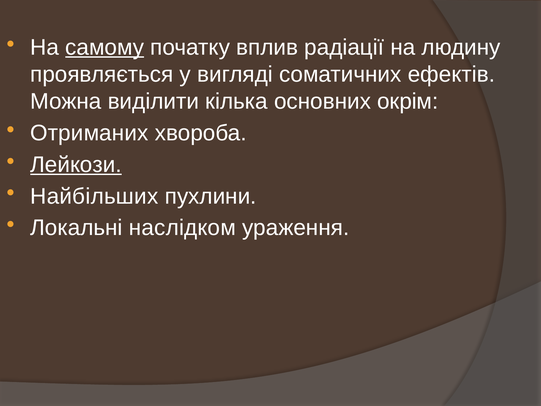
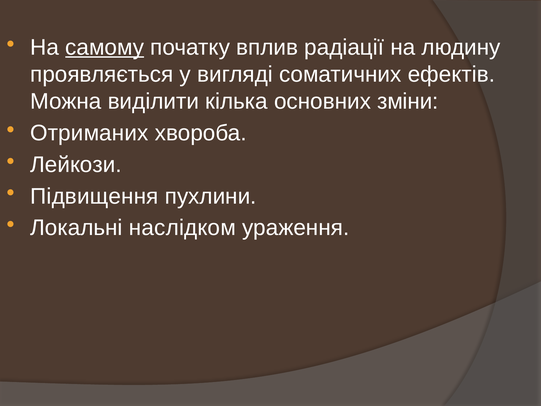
окрім: окрім -> зміни (408, 101)
Лейкози underline: present -> none (76, 165)
Найбільших: Найбільших -> Підвищення (94, 196)
